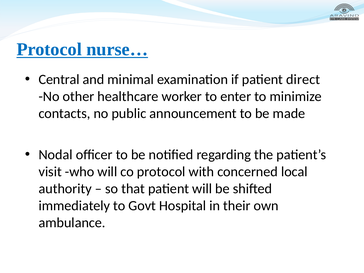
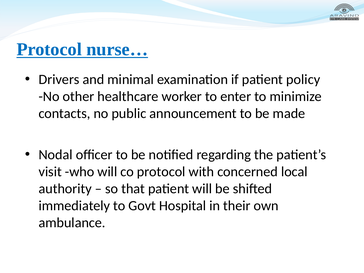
Central: Central -> Drivers (59, 80)
direct: direct -> policy (303, 80)
